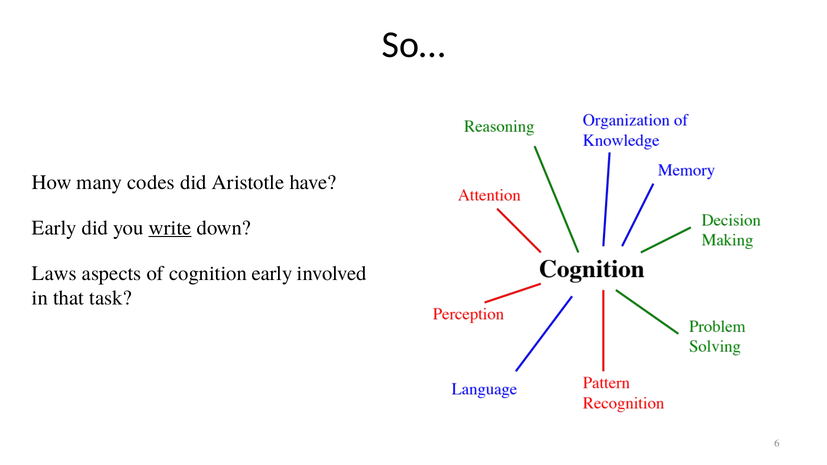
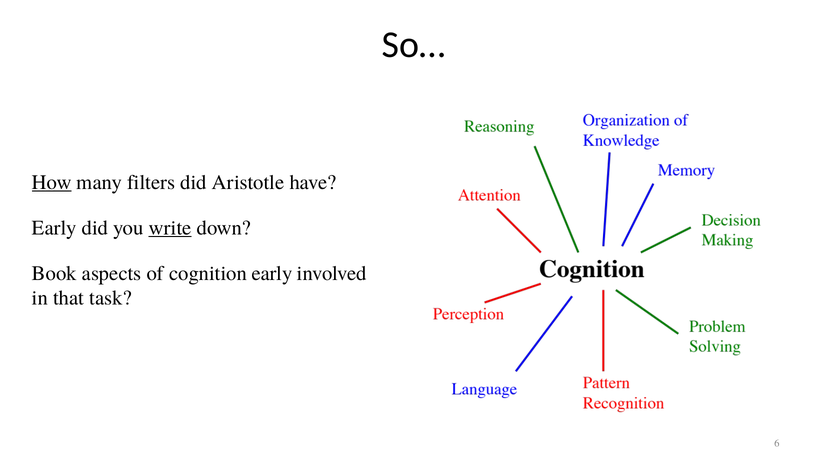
How underline: none -> present (52, 182)
codes: codes -> filters (151, 182)
Laws: Laws -> Book (54, 273)
